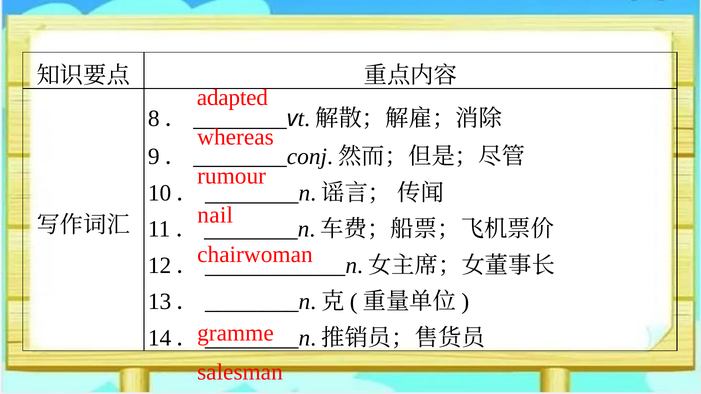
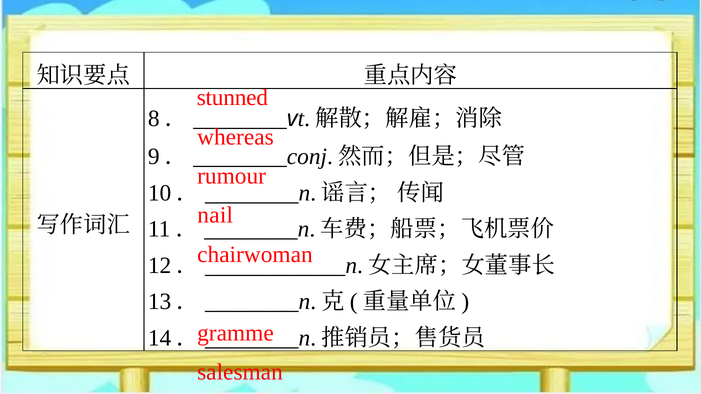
adapted: adapted -> stunned (232, 98)
